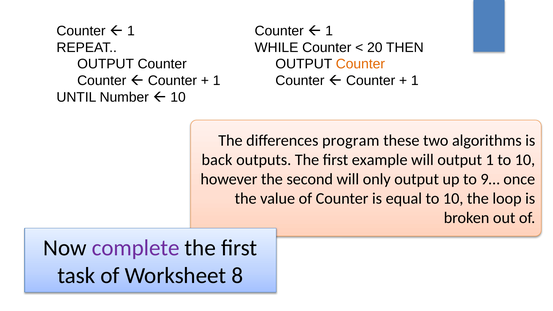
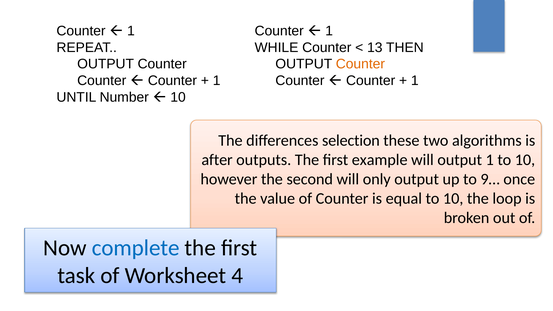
20: 20 -> 13 (375, 48)
program: program -> selection (351, 141)
back: back -> after (217, 160)
complete colour: purple -> blue (136, 248)
8: 8 -> 4 (237, 276)
